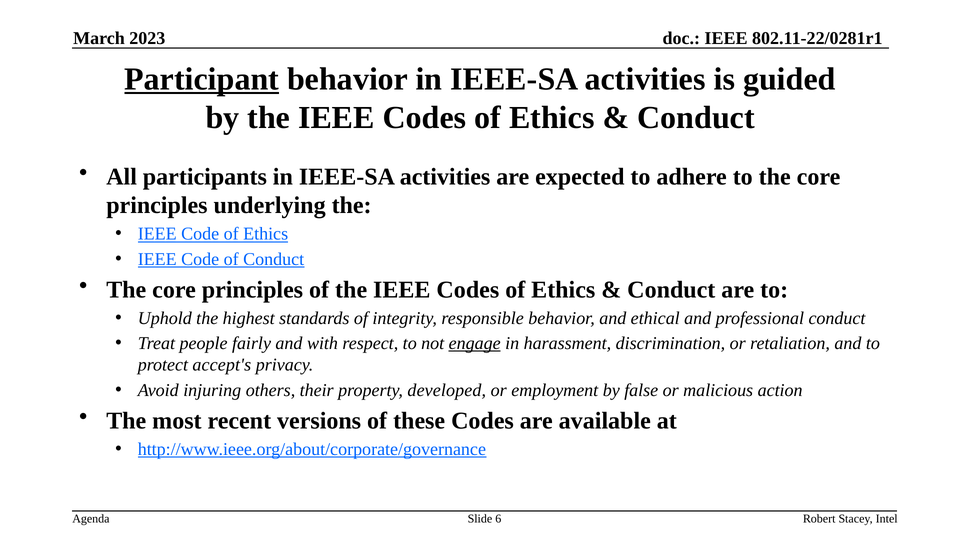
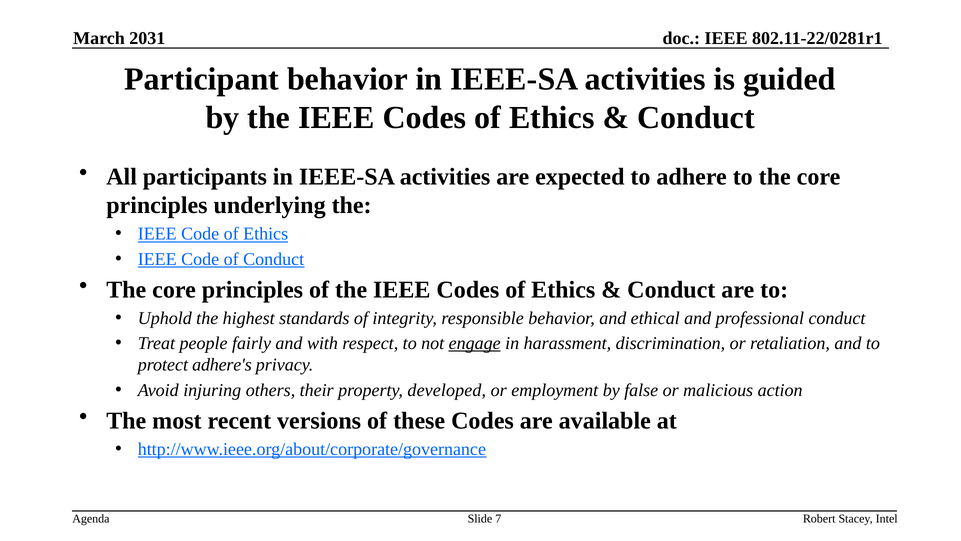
2023: 2023 -> 2031 (147, 38)
Participant underline: present -> none (202, 79)
accept's: accept's -> adhere's (222, 365)
6: 6 -> 7 (498, 518)
